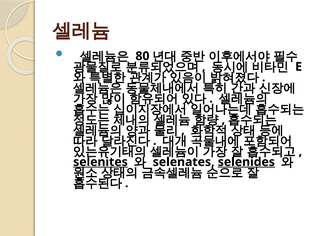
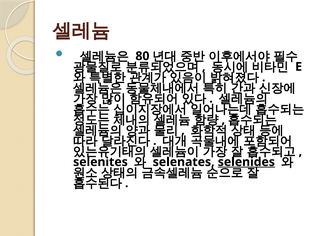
selenites underline: present -> none (100, 162)
